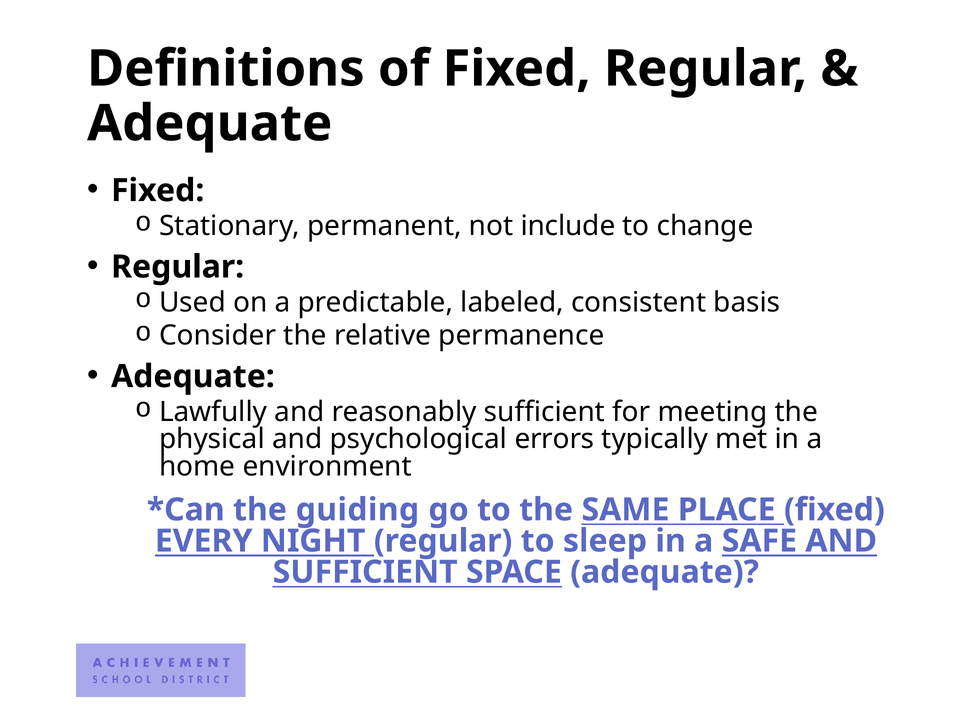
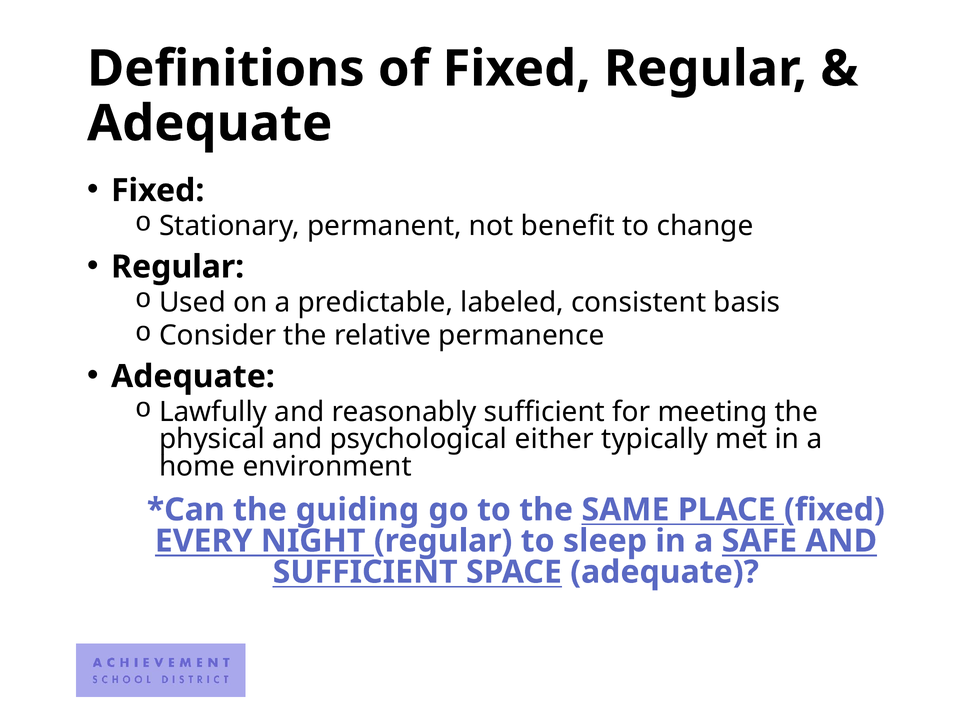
include: include -> benefit (568, 226)
errors: errors -> either (554, 439)
